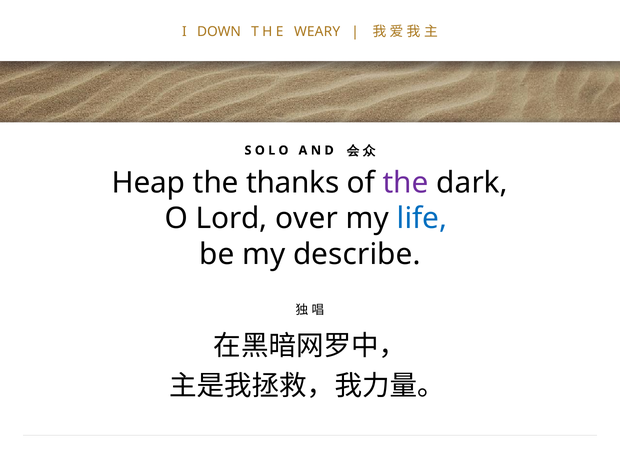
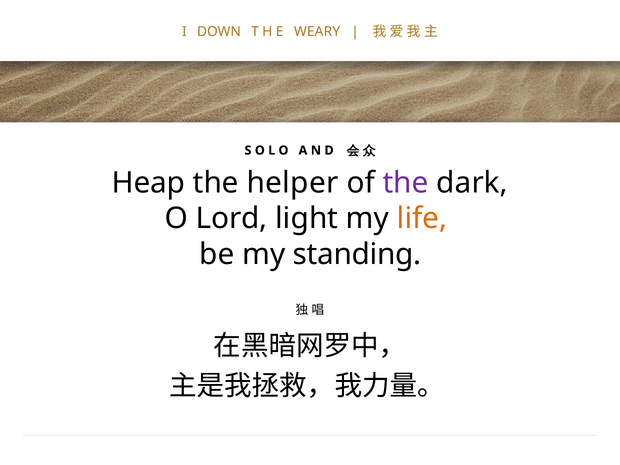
thanks: thanks -> helper (293, 183)
over: over -> light (307, 219)
life colour: blue -> orange (422, 219)
describe: describe -> standing (357, 254)
